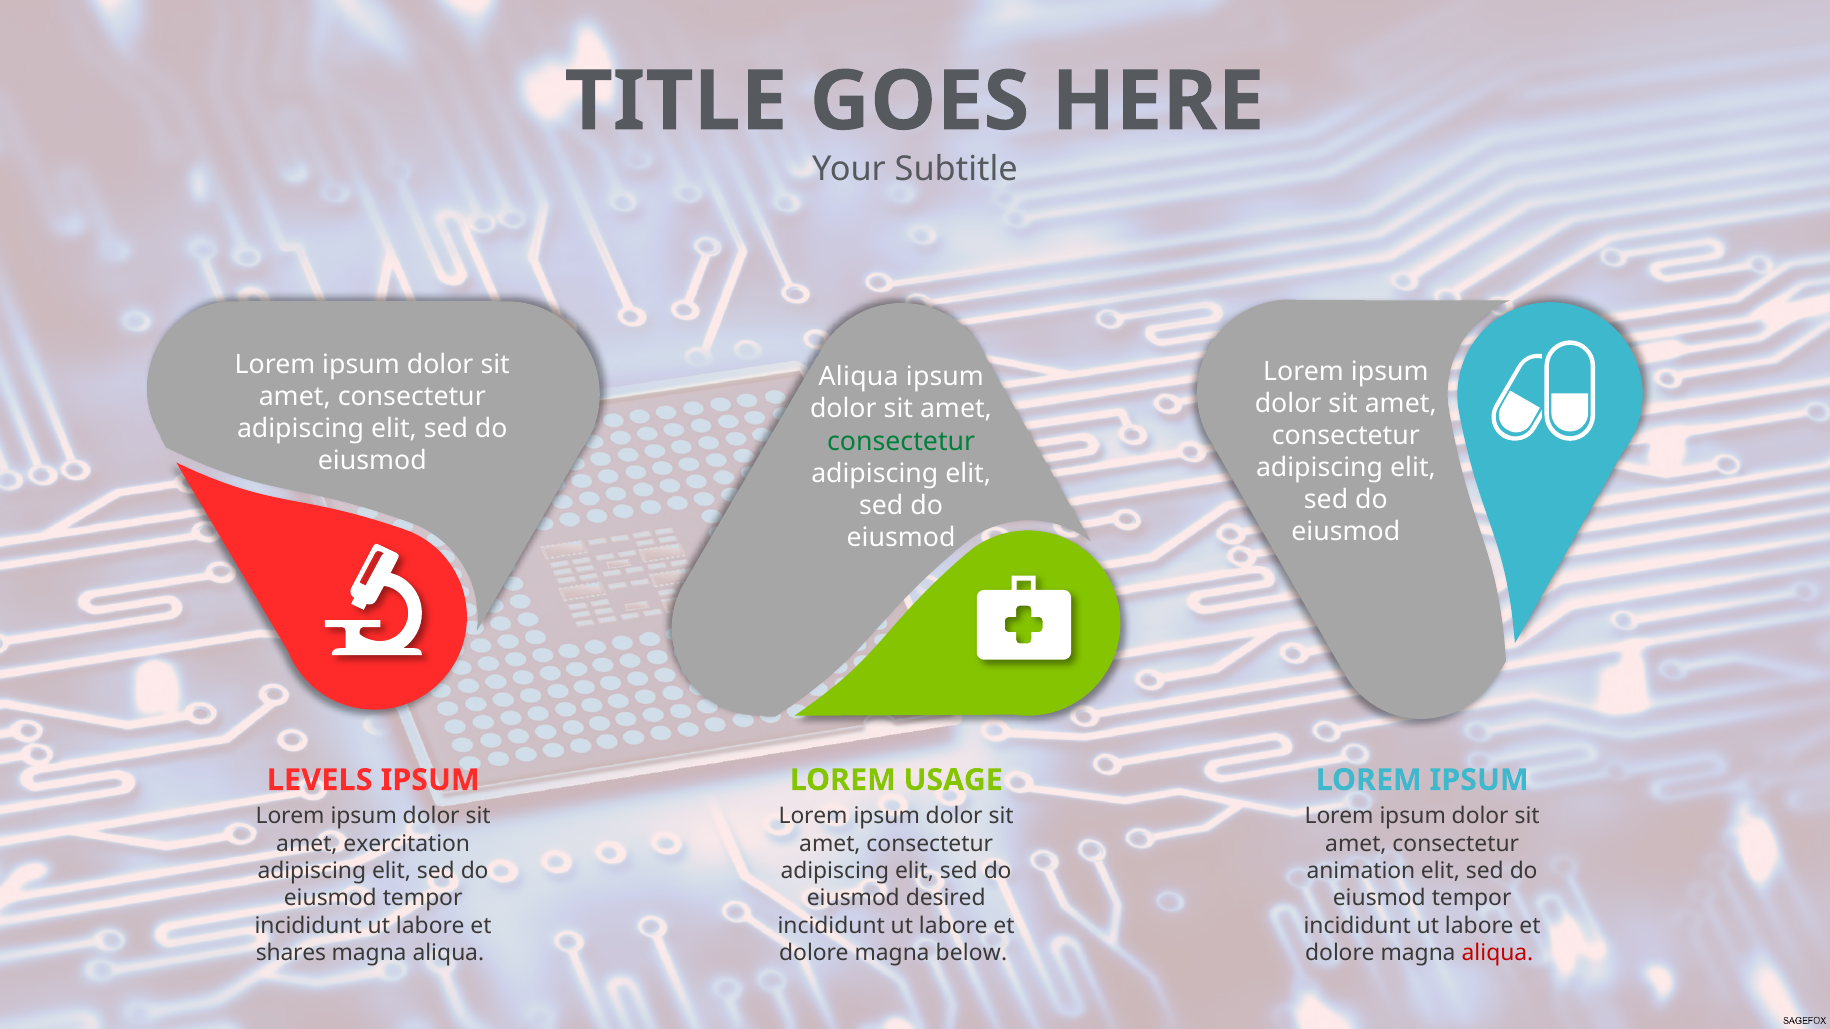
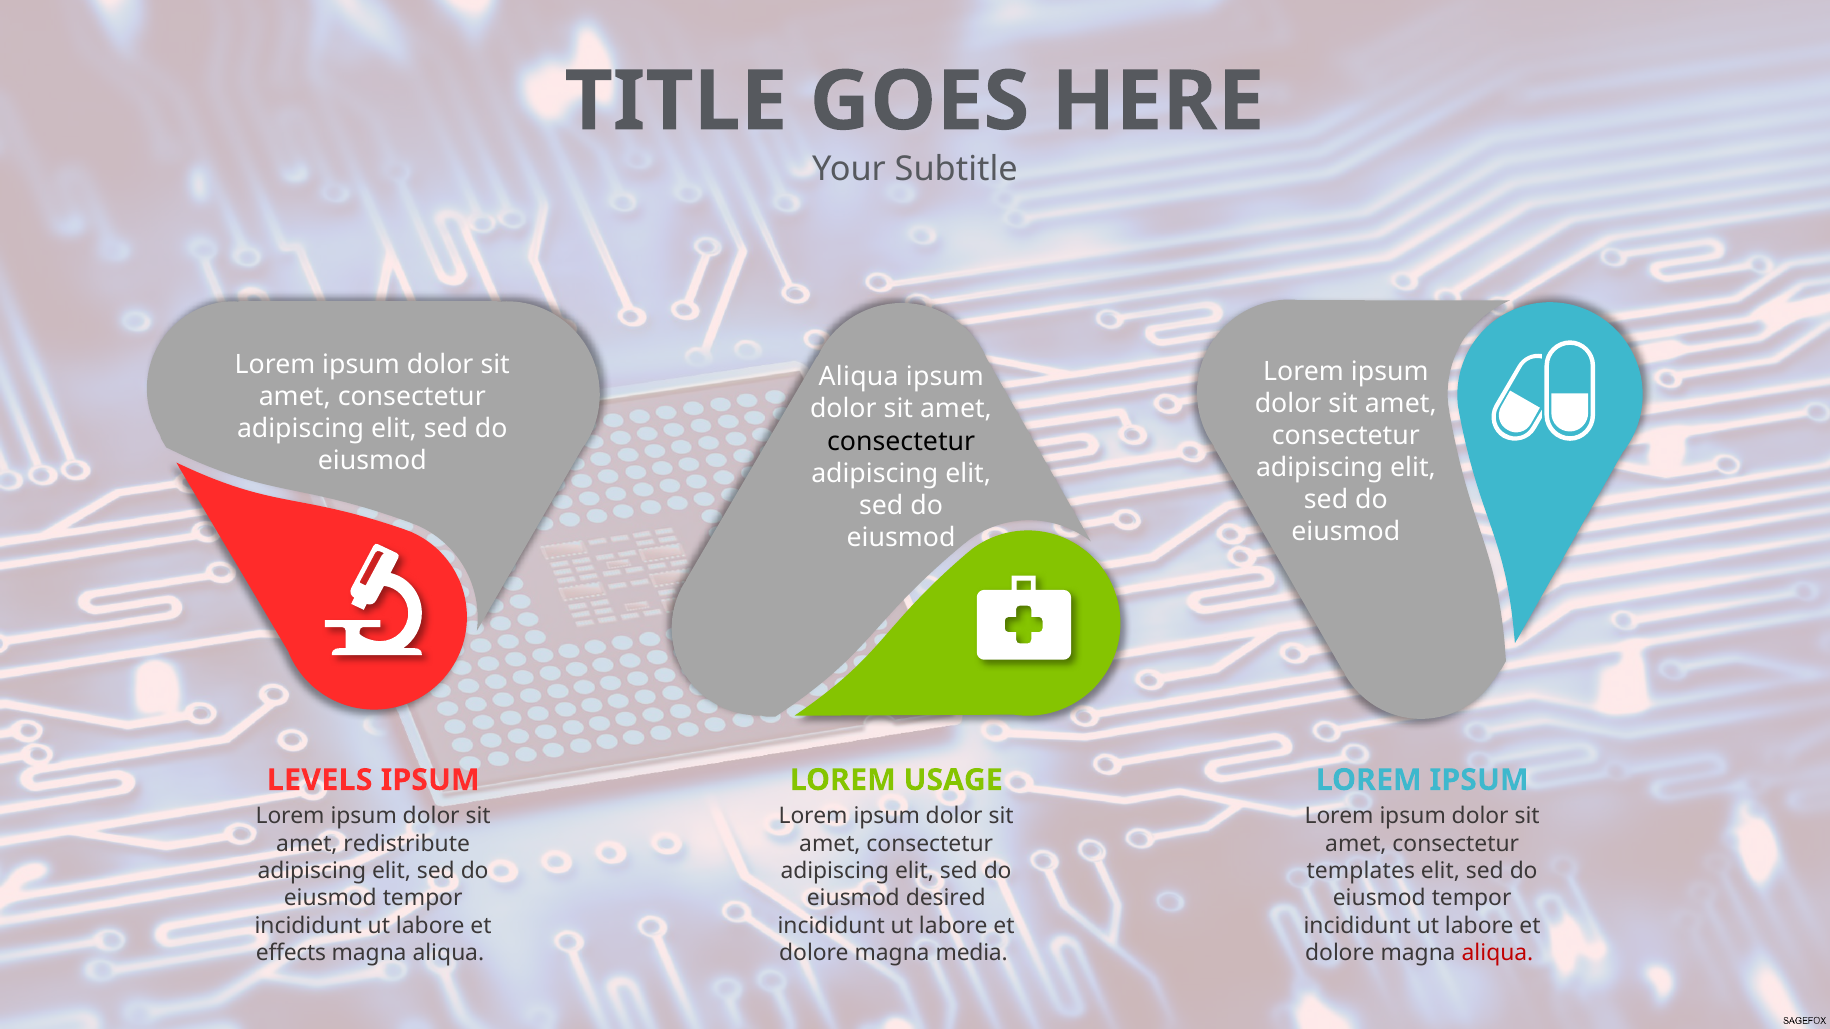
consectetur colour: green -> black (901, 441)
exercitation: exercitation -> redistribute (407, 844)
animation: animation -> templates (1361, 871)
shares: shares -> effects (291, 954)
below: below -> media (972, 954)
